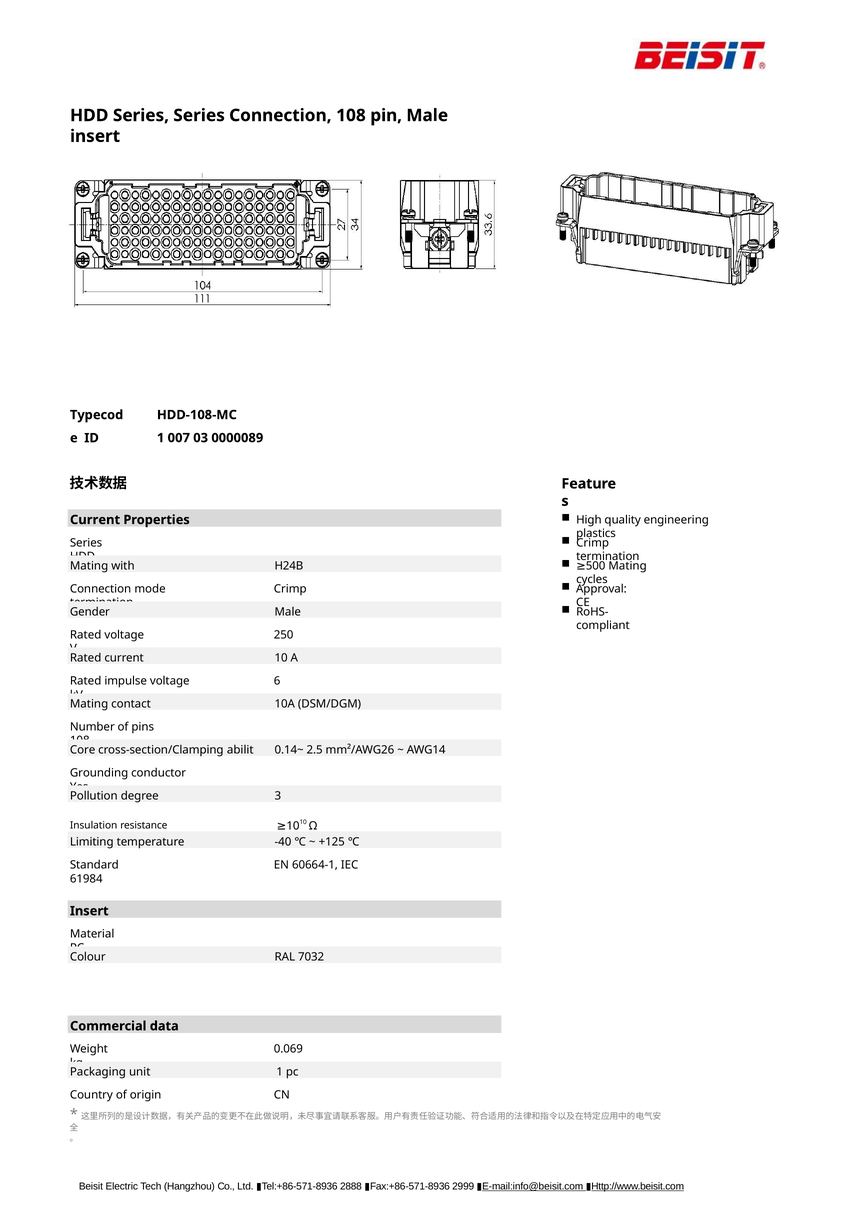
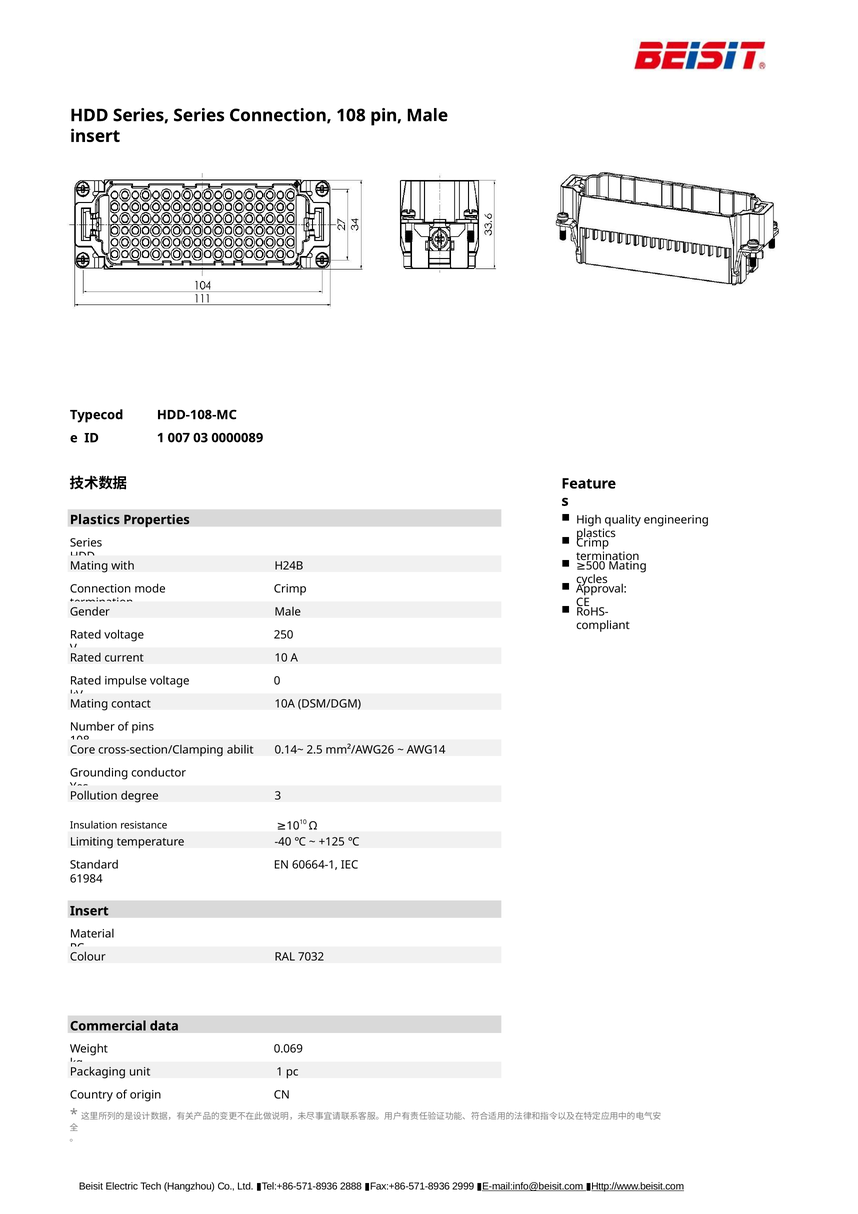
Current: Current -> Plastics (95, 520)
6: 6 -> 0 (277, 681)
